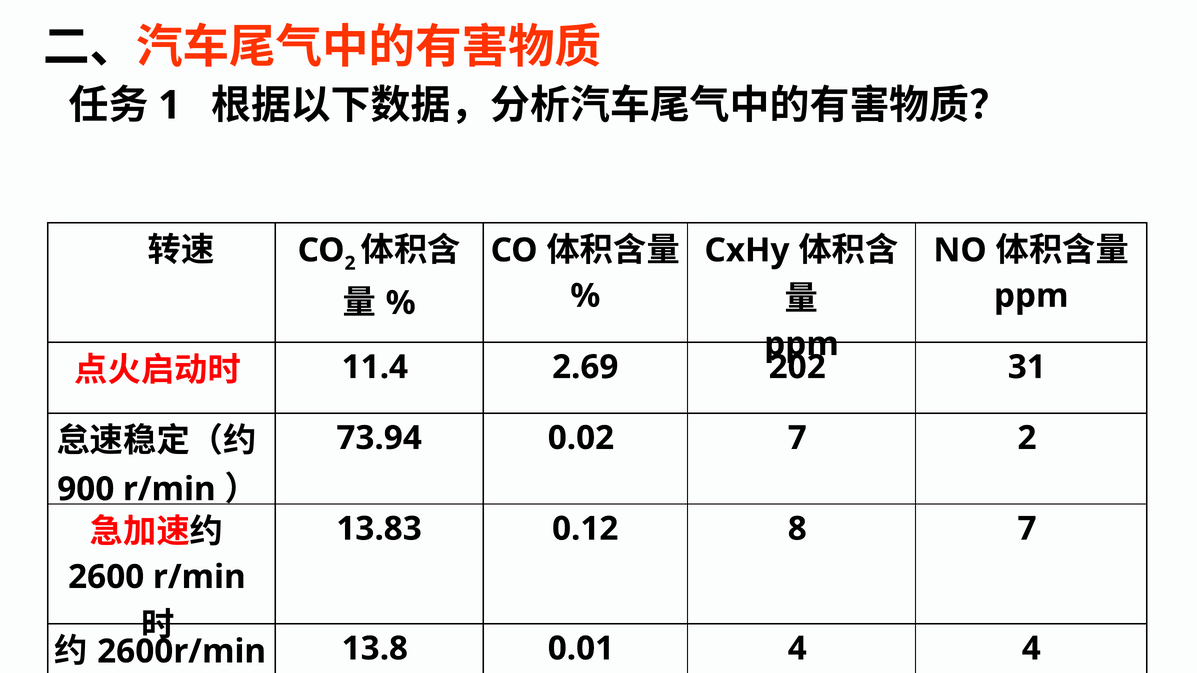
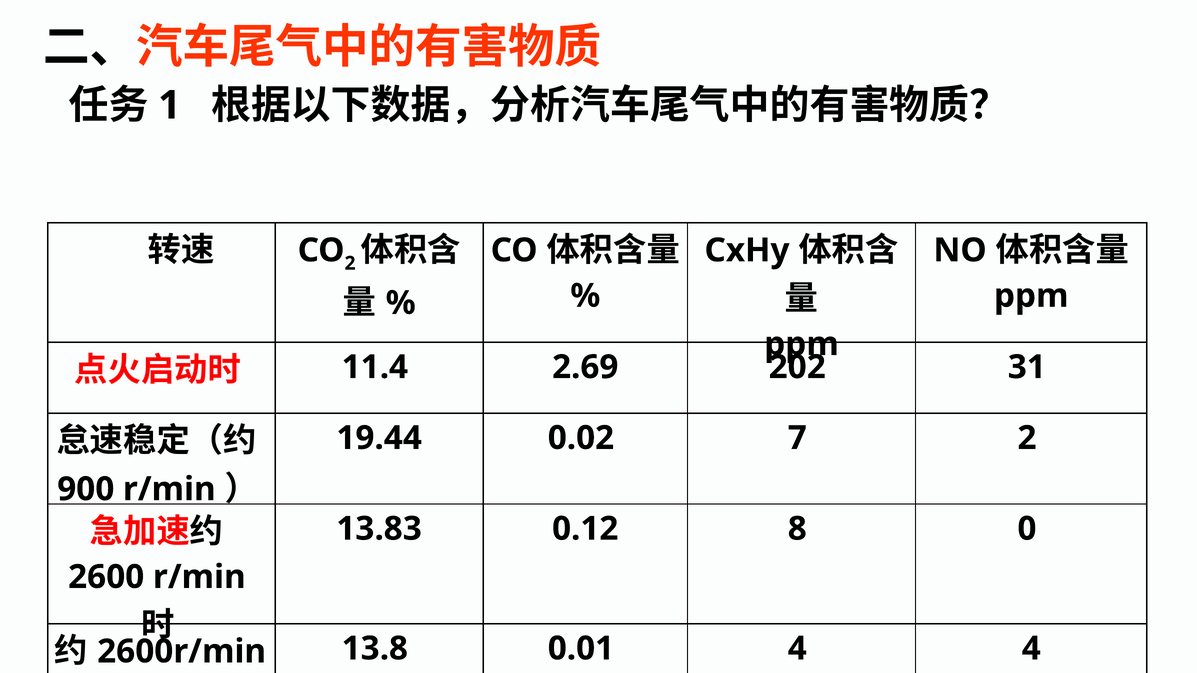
73.94: 73.94 -> 19.44 (379, 438)
8 7: 7 -> 0 (1027, 529)
